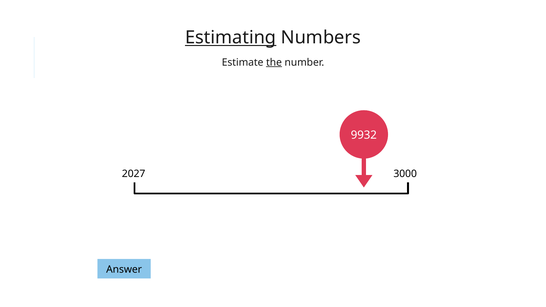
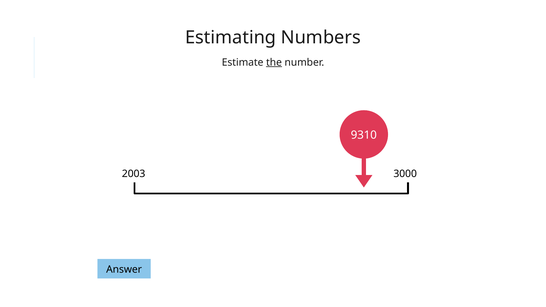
Estimating underline: present -> none (231, 38)
9932: 9932 -> 9310 (364, 135)
2027: 2027 -> 2003 (134, 174)
